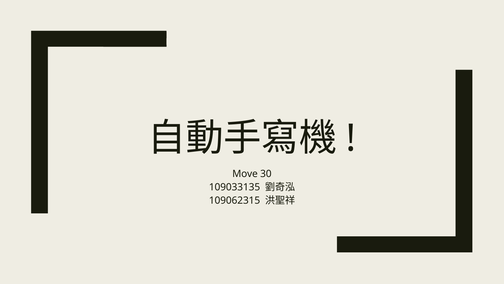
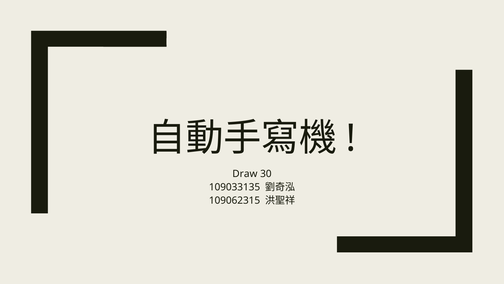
Move: Move -> Draw (245, 174)
